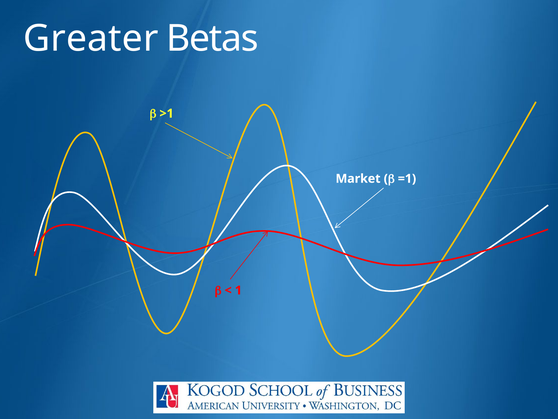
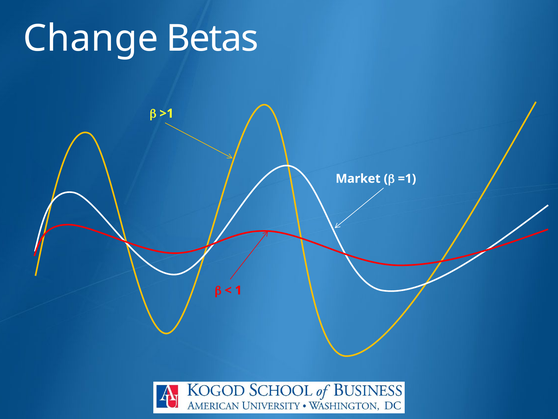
Greater: Greater -> Change (91, 38)
